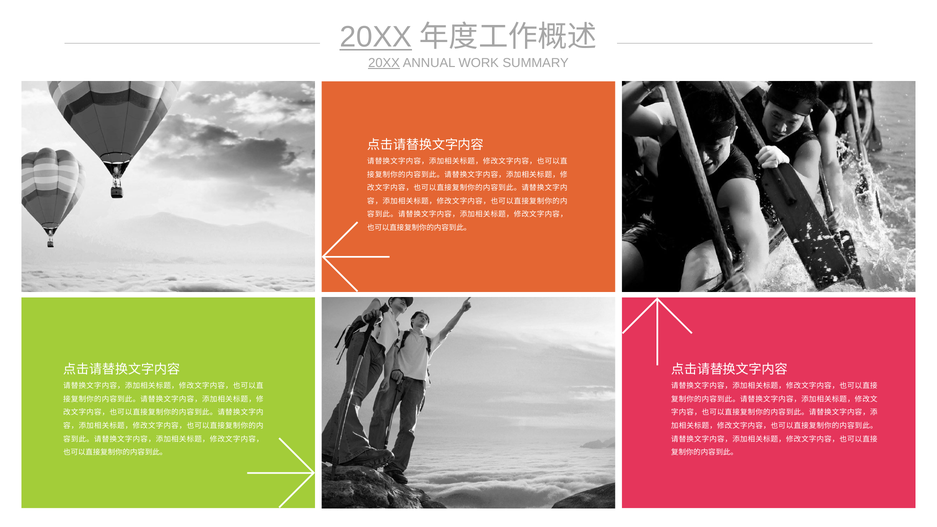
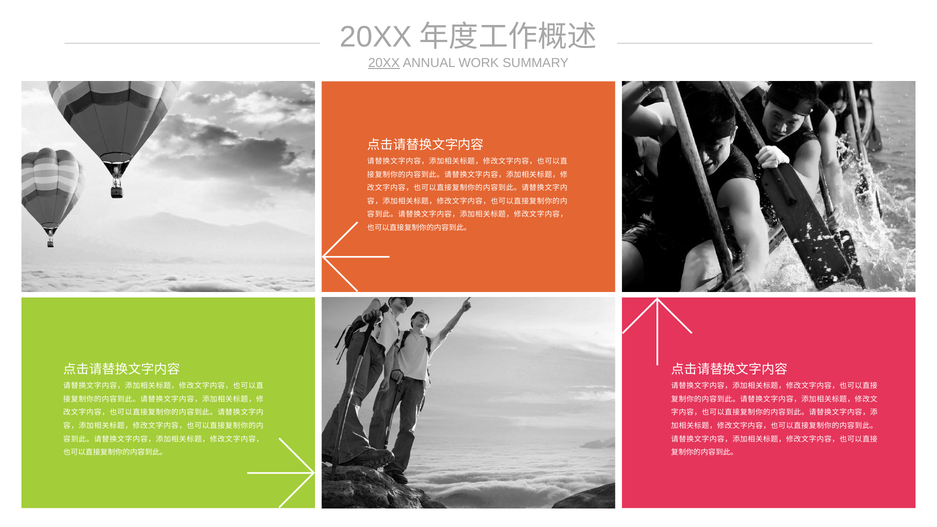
20XX underline: present -> none (376, 37)
